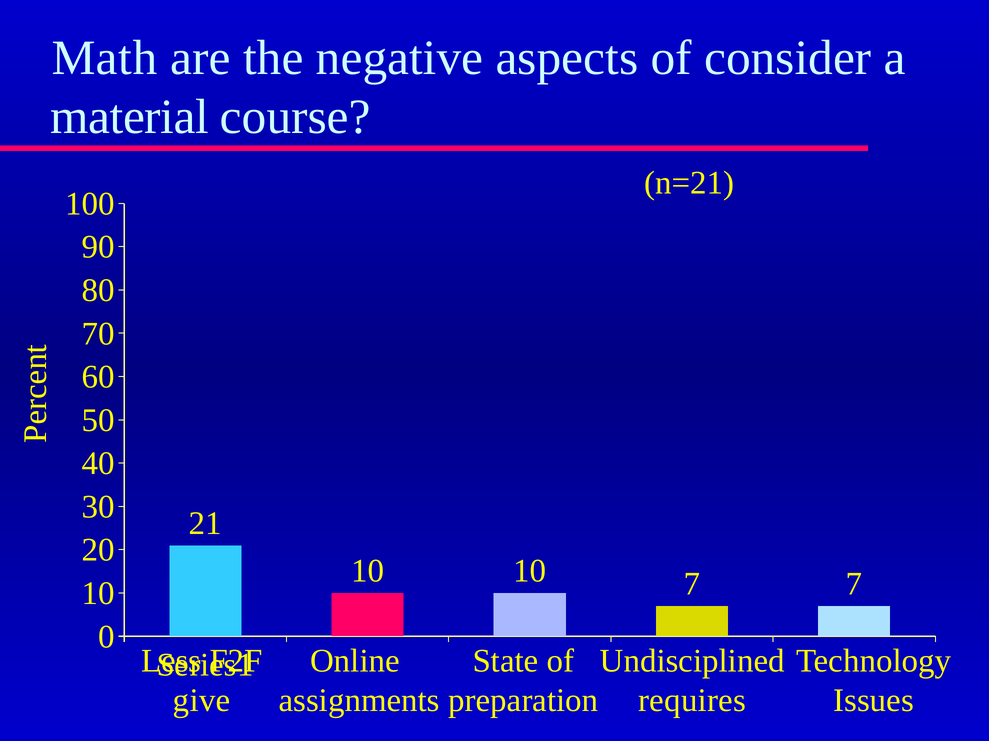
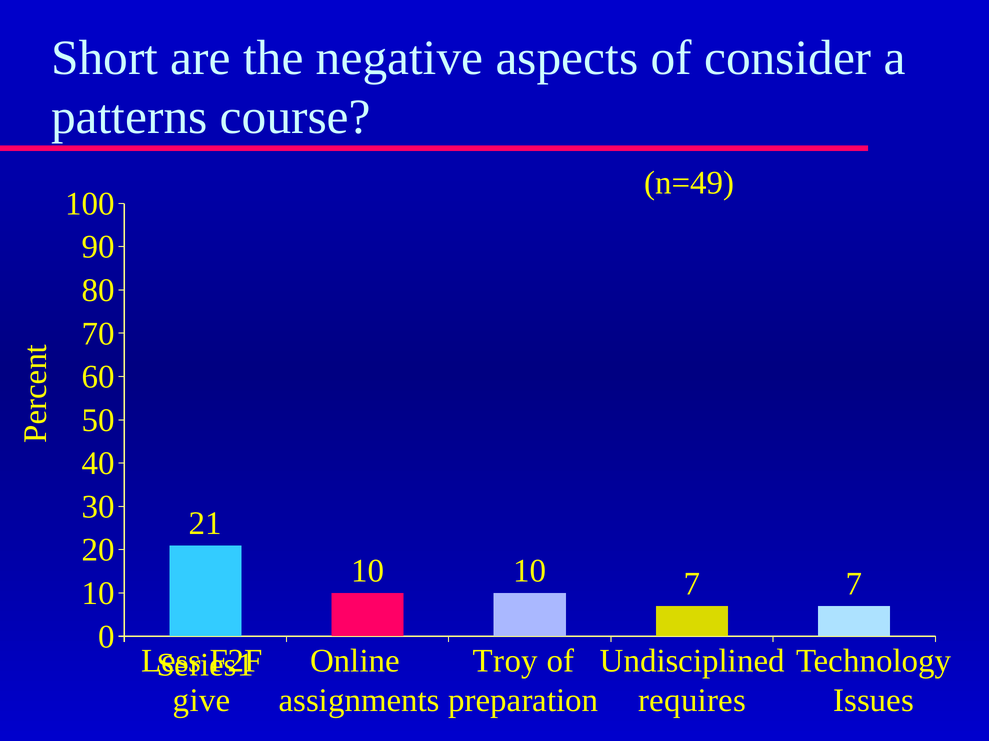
Math: Math -> Short (105, 58)
material: material -> patterns (129, 117)
n=21: n=21 -> n=49 (689, 183)
State: State -> Troy (505, 662)
